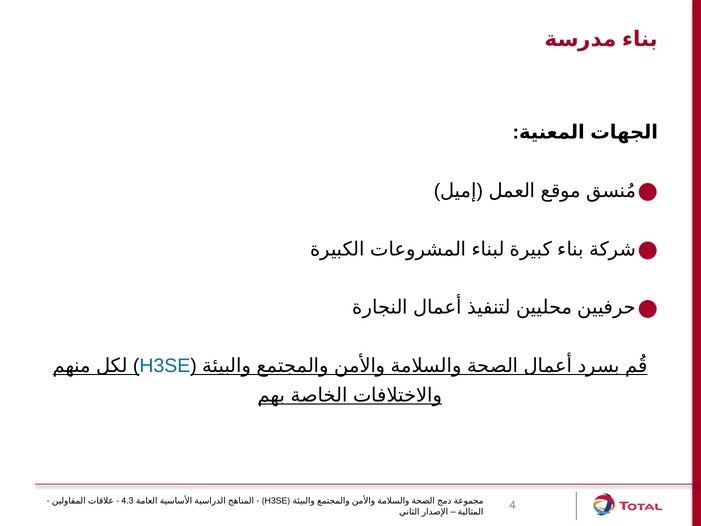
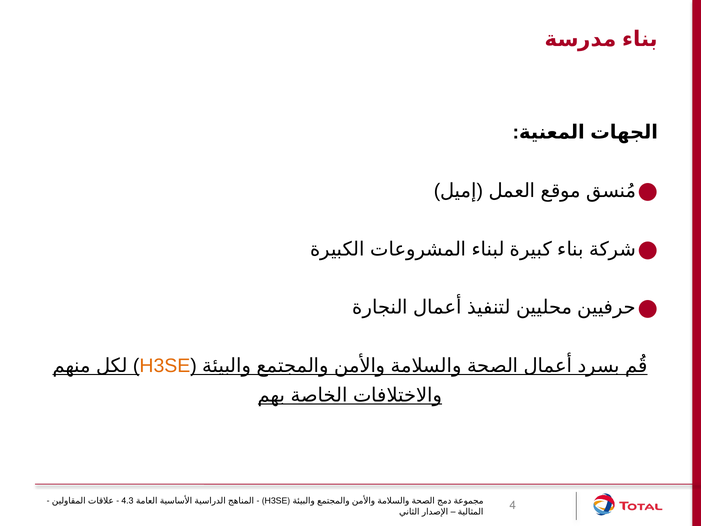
H3SE colour: blue -> orange (165, 366)
